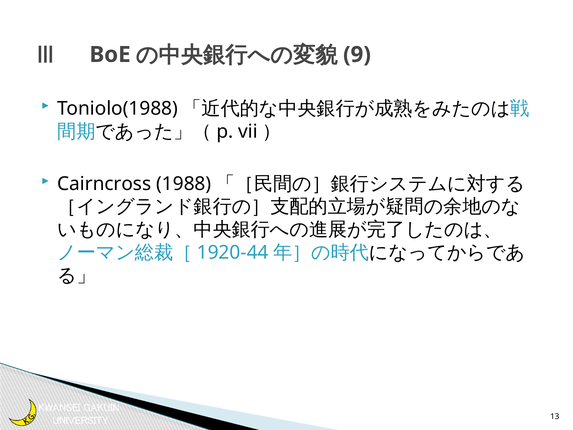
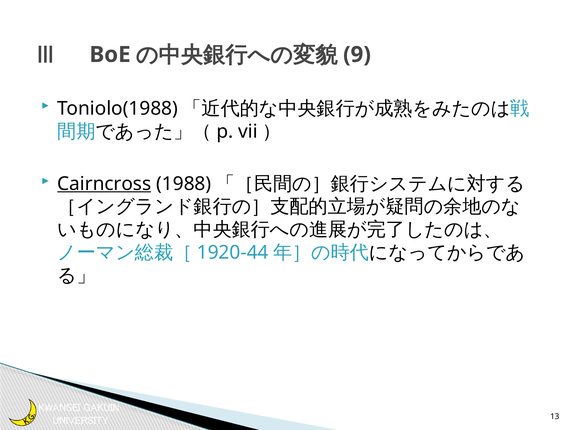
Cairncross underline: none -> present (104, 184)
